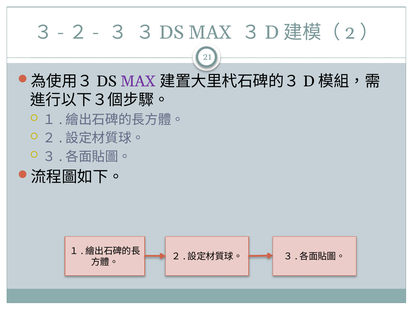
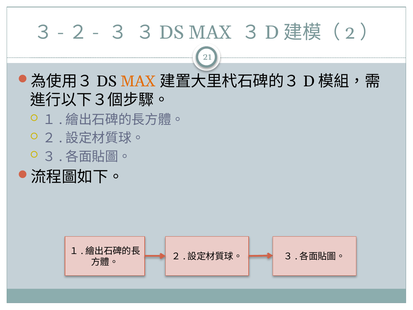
MAX colour: purple -> orange (138, 81)
